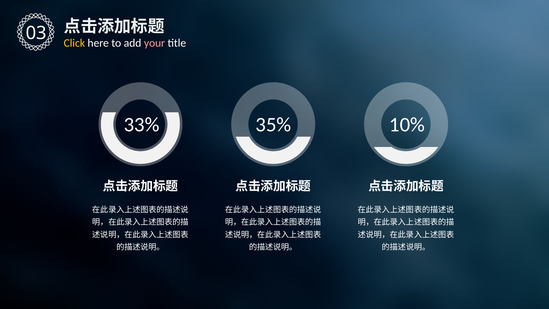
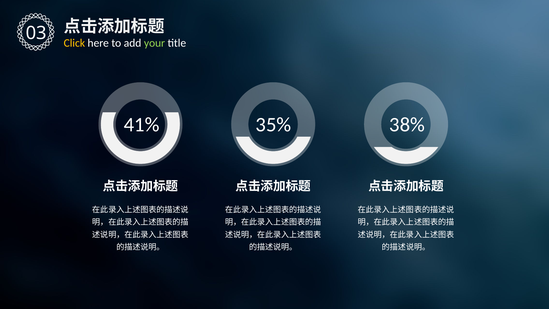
your colour: pink -> light green (154, 43)
33%: 33% -> 41% (142, 125)
10%: 10% -> 38% (407, 125)
